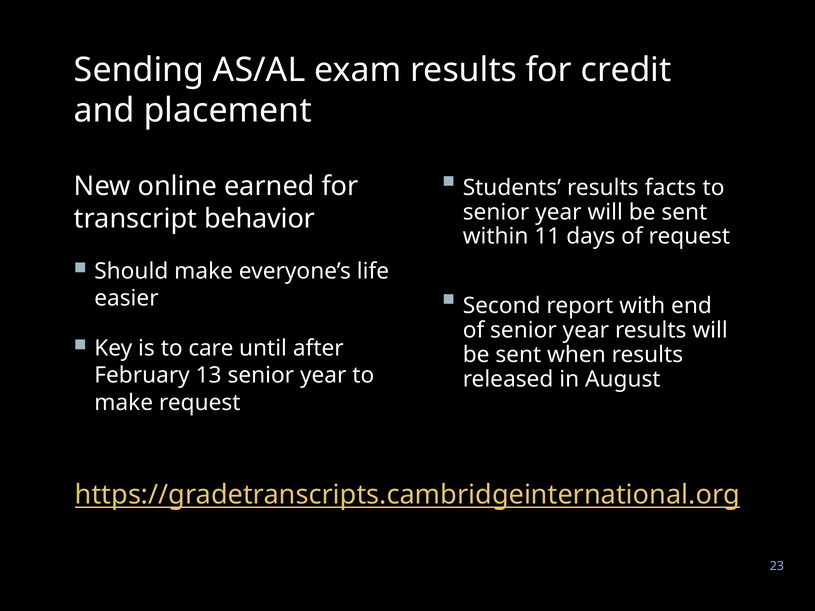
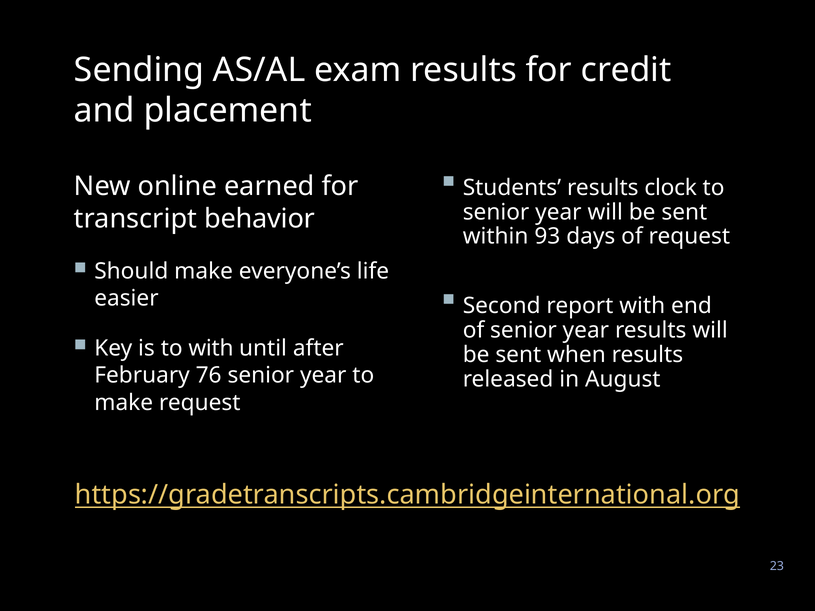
facts: facts -> clock (671, 188)
11: 11 -> 93 (547, 237)
to care: care -> with (211, 348)
13: 13 -> 76 (209, 376)
